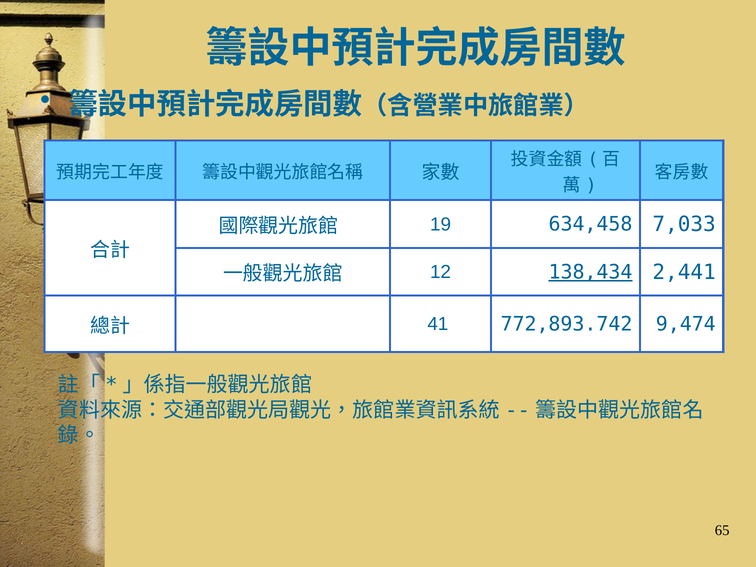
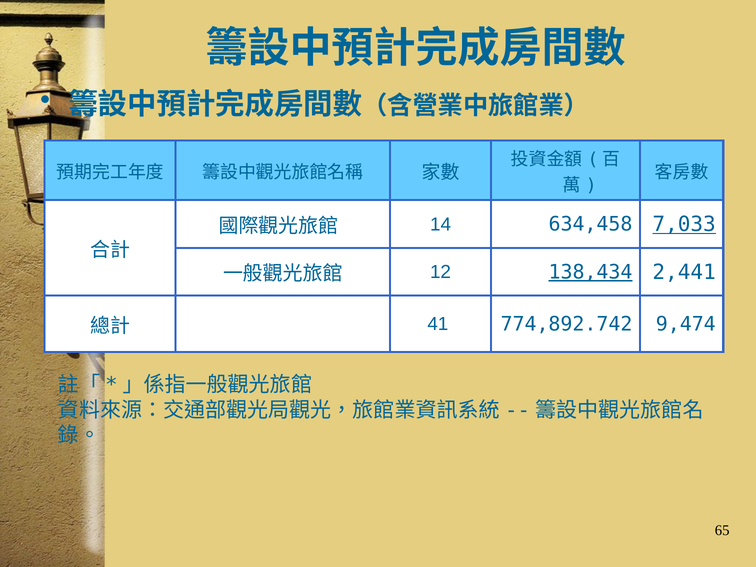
19: 19 -> 14 (441, 224)
7,033 underline: none -> present (684, 224)
772,893.742: 772,893.742 -> 774,892.742 (566, 324)
